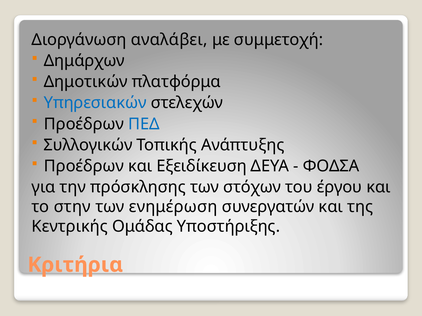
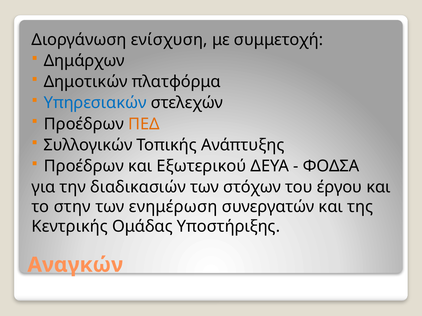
αναλάβει: αναλάβει -> ενίσχυση (169, 40)
ΠΕΔ colour: blue -> orange (144, 124)
Εξειδίκευση: Εξειδίκευση -> Εξωτερικού (202, 166)
πρόσκλησης: πρόσκλησης -> διαδικασιών (138, 187)
Κριτήρια: Κριτήρια -> Αναγκών (75, 265)
